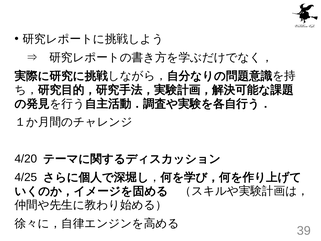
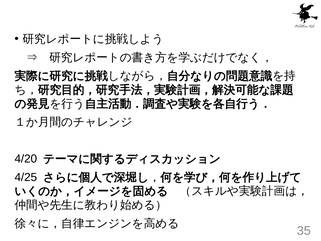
39: 39 -> 35 (304, 230)
